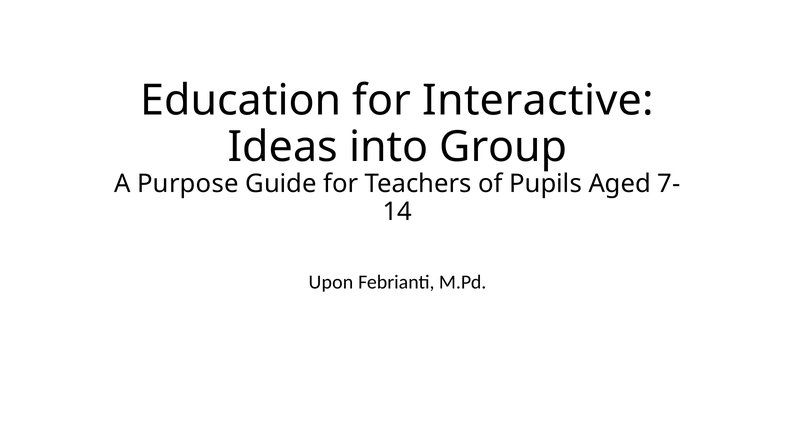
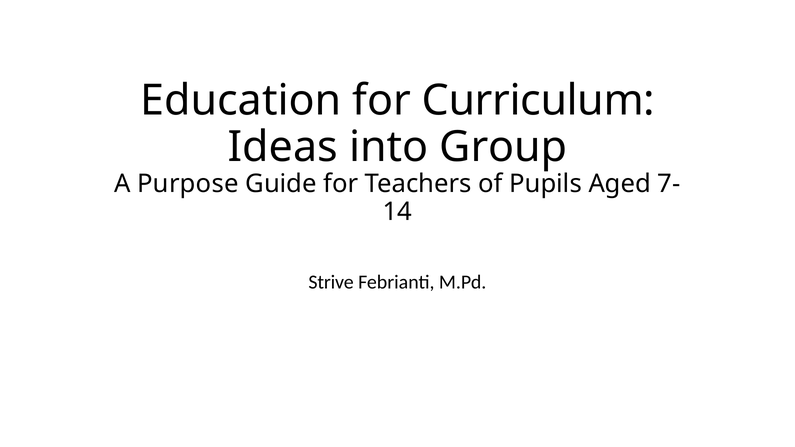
Interactive: Interactive -> Curriculum (538, 100)
Upon: Upon -> Strive (331, 282)
